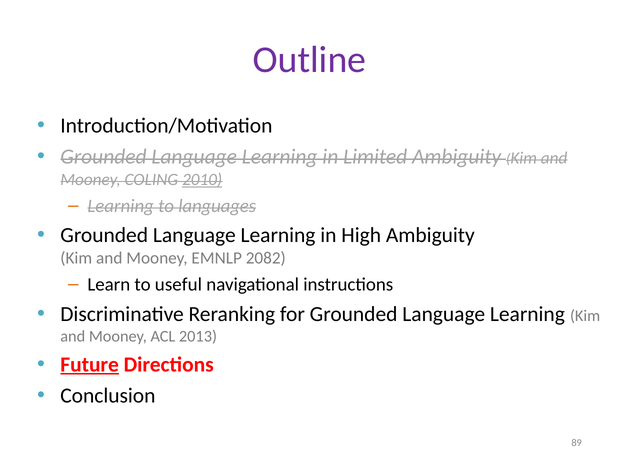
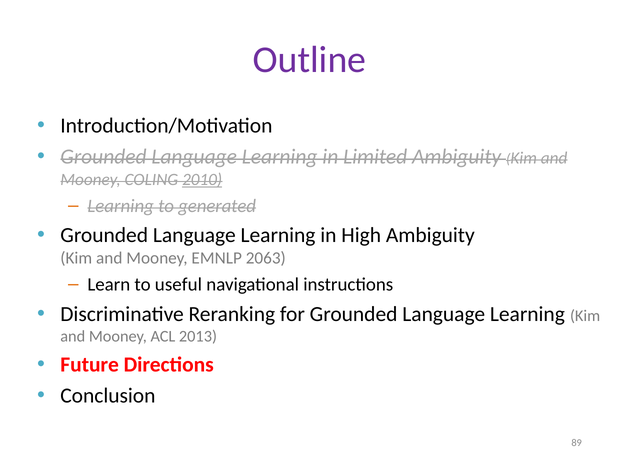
languages: languages -> generated (217, 206)
2082: 2082 -> 2063 (266, 258)
Future underline: present -> none (90, 365)
